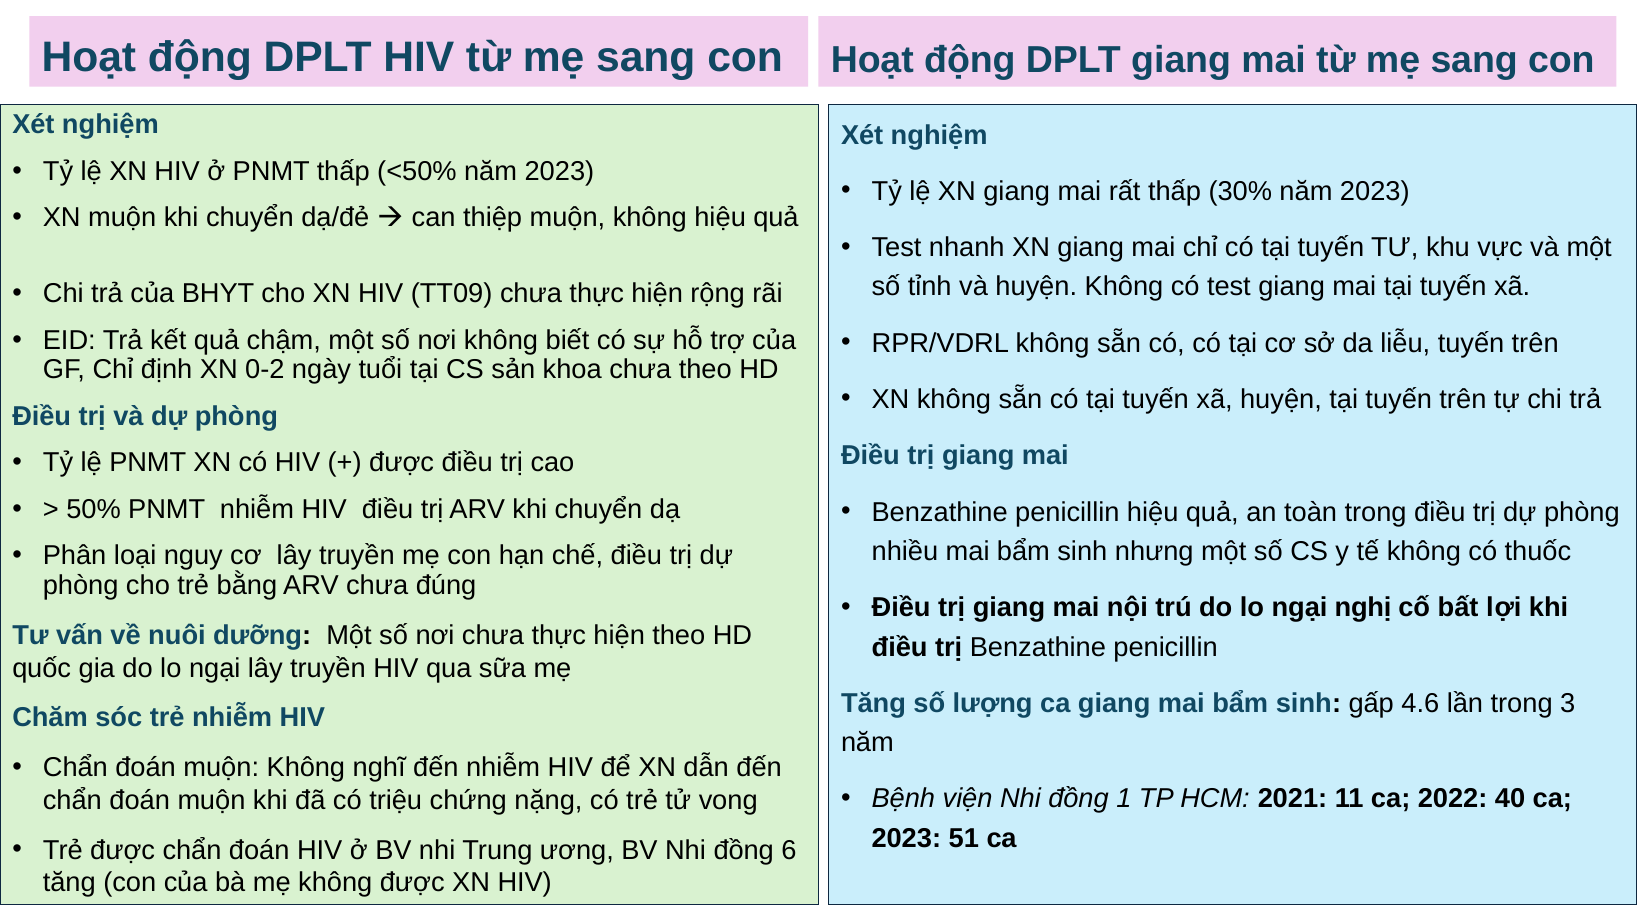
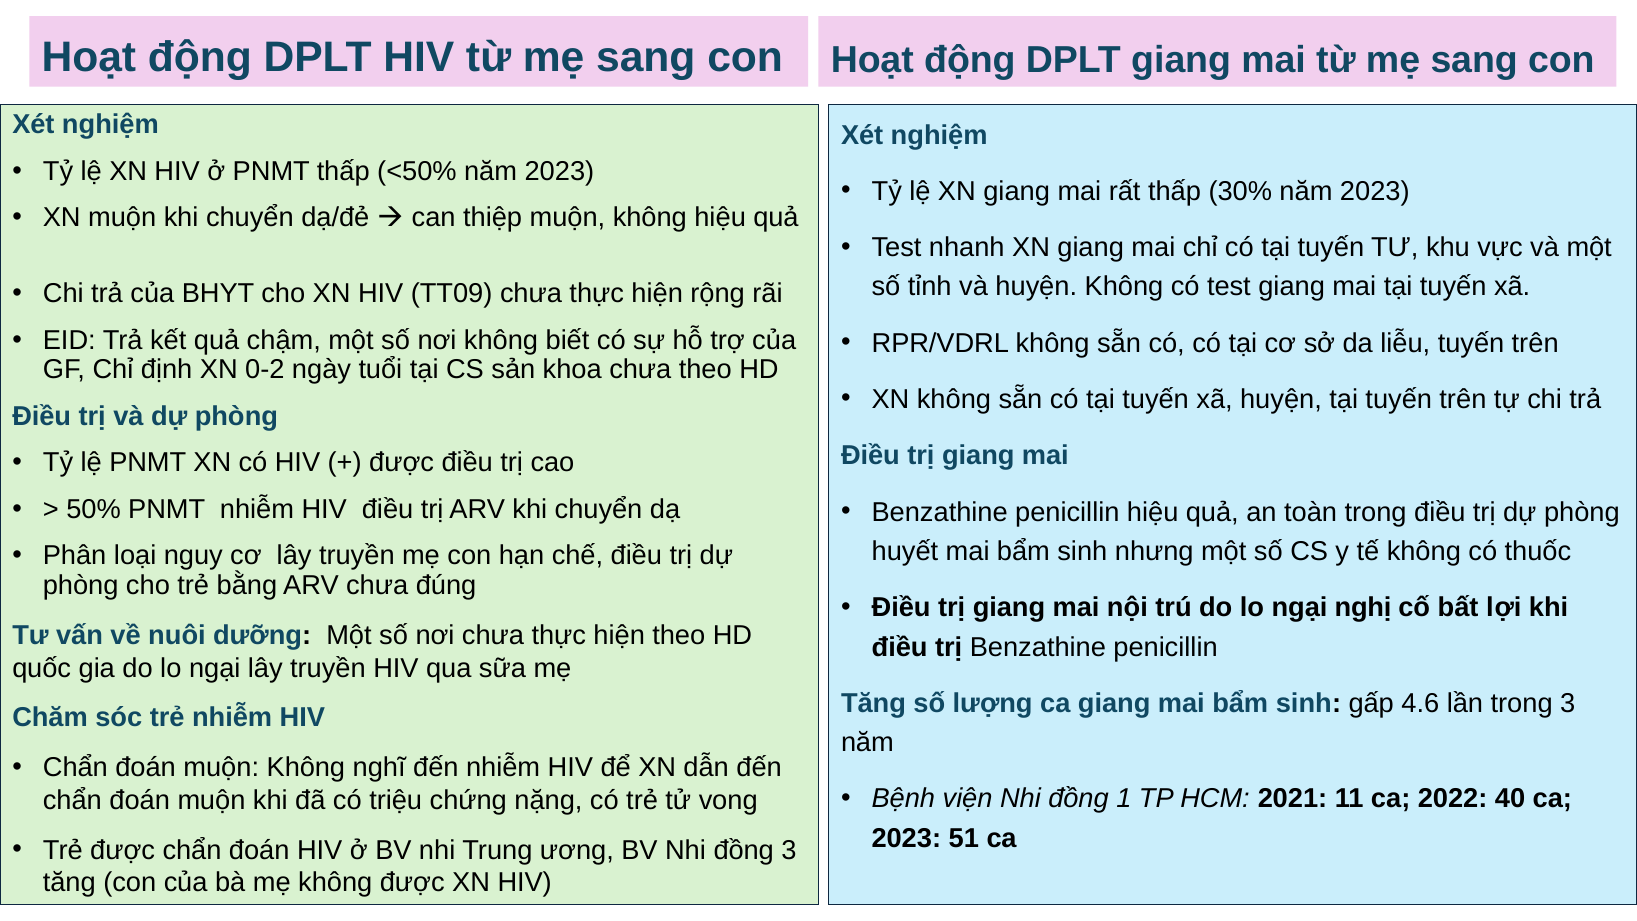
nhiều: nhiều -> huyết (905, 551)
đồng 6: 6 -> 3 (789, 850)
